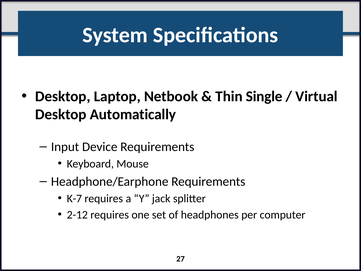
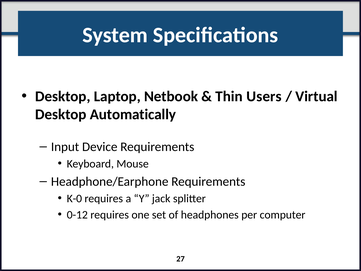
Single: Single -> Users (264, 96)
K-7: K-7 -> K-0 (74, 198)
2-12: 2-12 -> 0-12 (77, 215)
